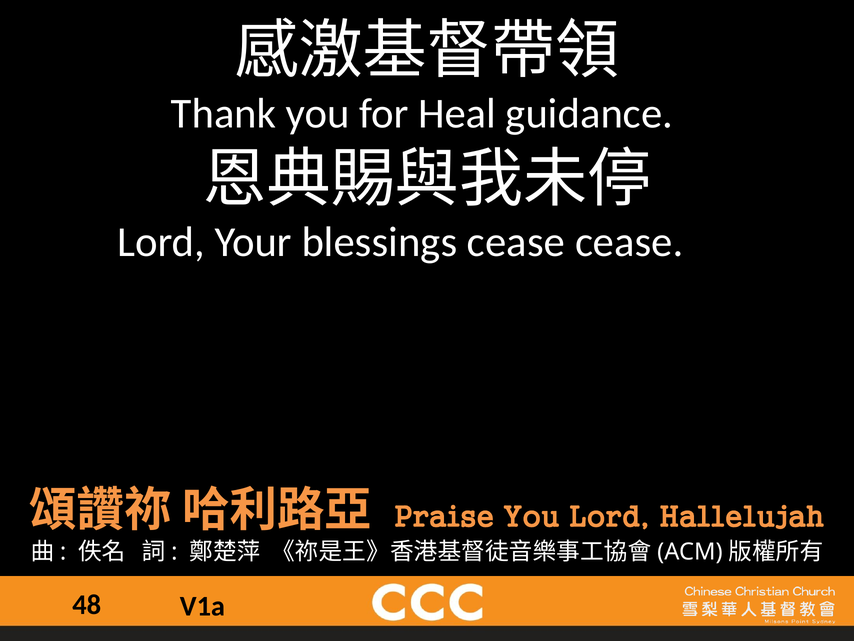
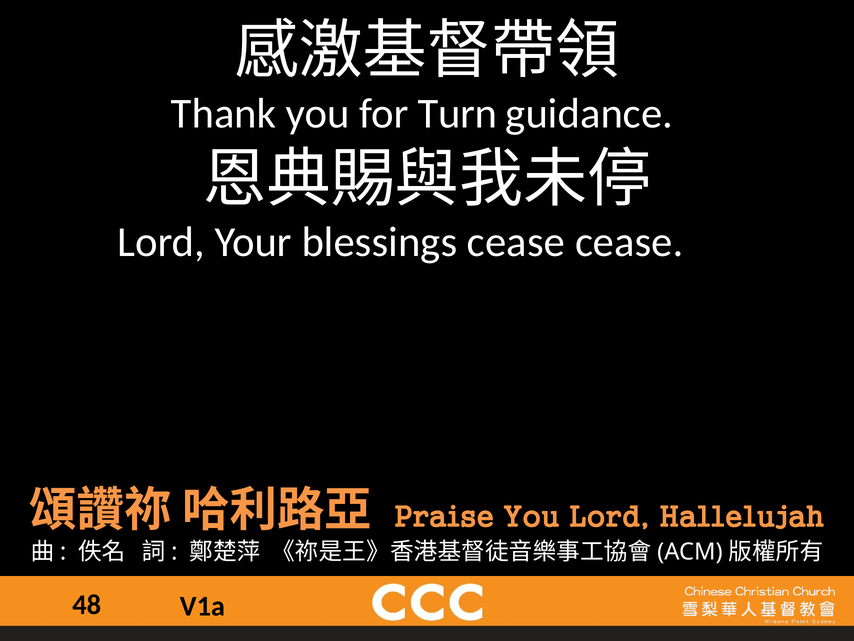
Heal: Heal -> Turn (457, 114)
